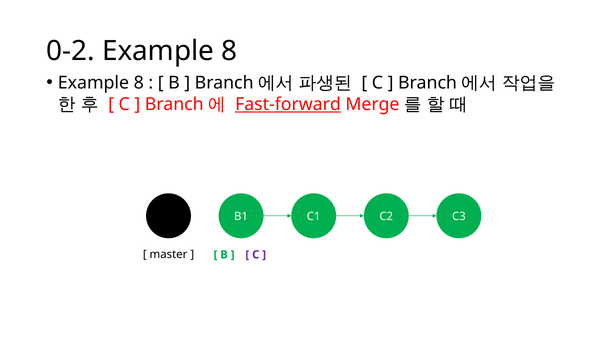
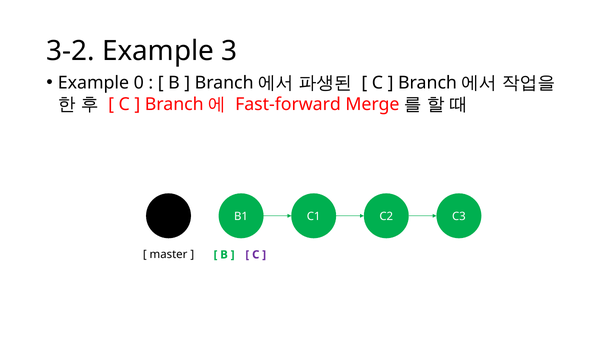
0-2: 0-2 -> 3-2 (71, 51)
8: 8 -> 3 (229, 51)
8: 8 -> 0 (139, 83)
Fast-forward underline: present -> none (288, 104)
